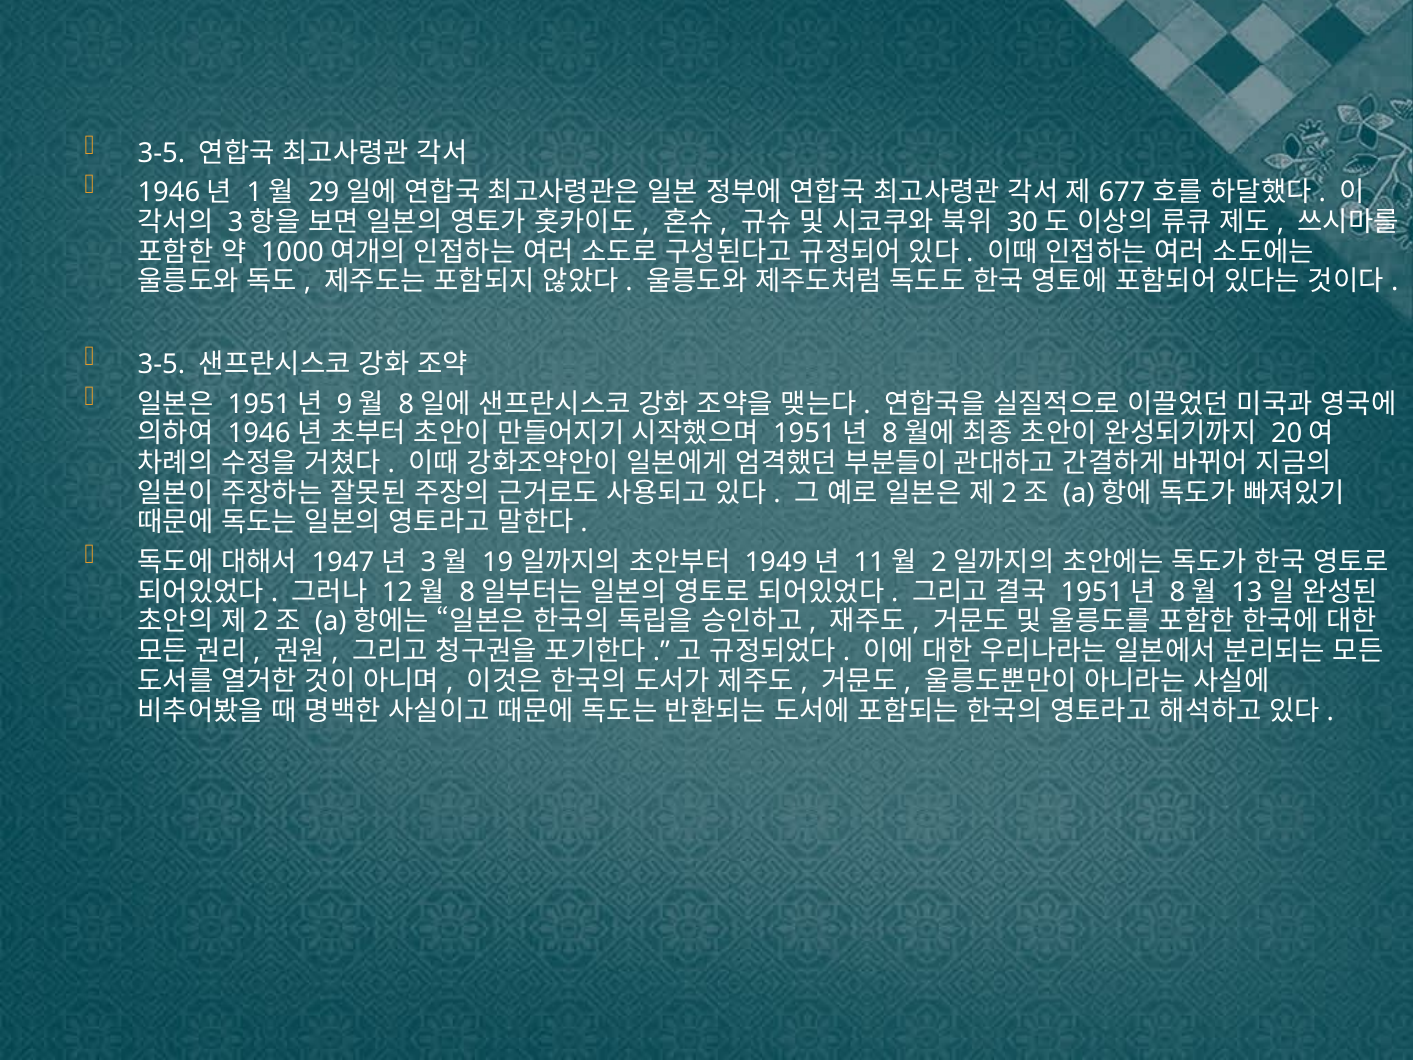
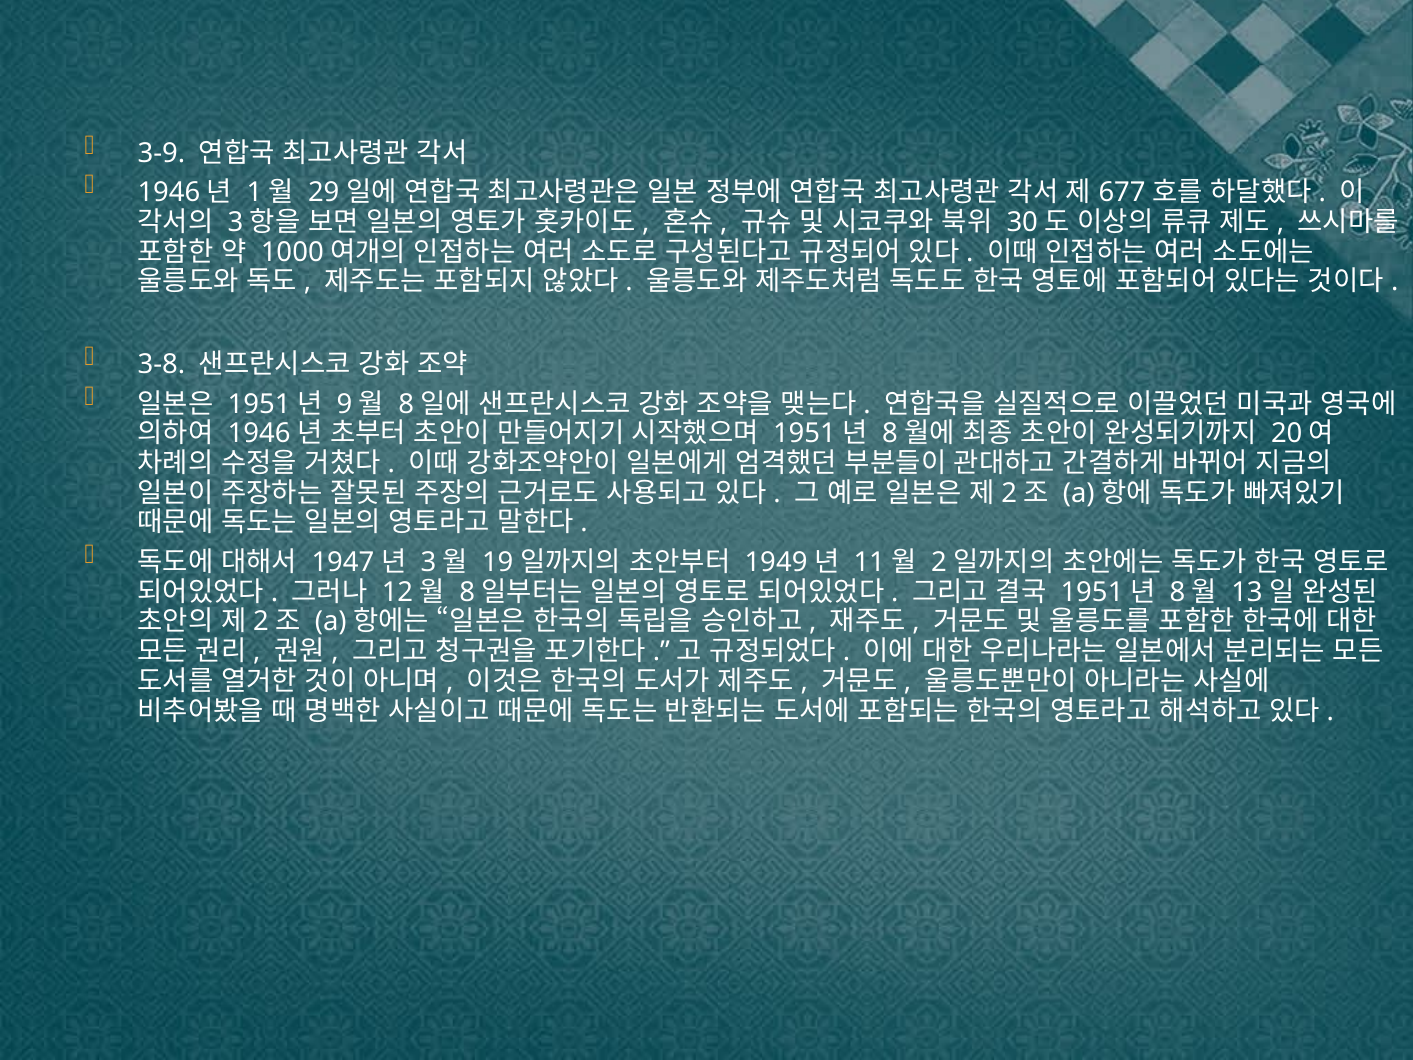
3-5: 3-5 -> 3-9 (161, 153)
3-5: 3-5 -> 3-8 (161, 364)
